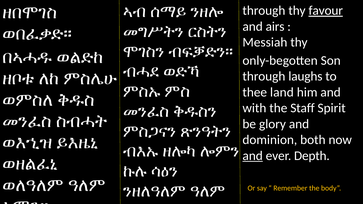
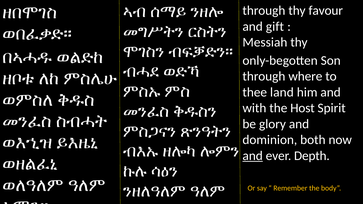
favour underline: present -> none (326, 11)
airs: airs -> gift (275, 26)
laughs: laughs -> where (305, 76)
Staff: Staff -> Host (303, 108)
